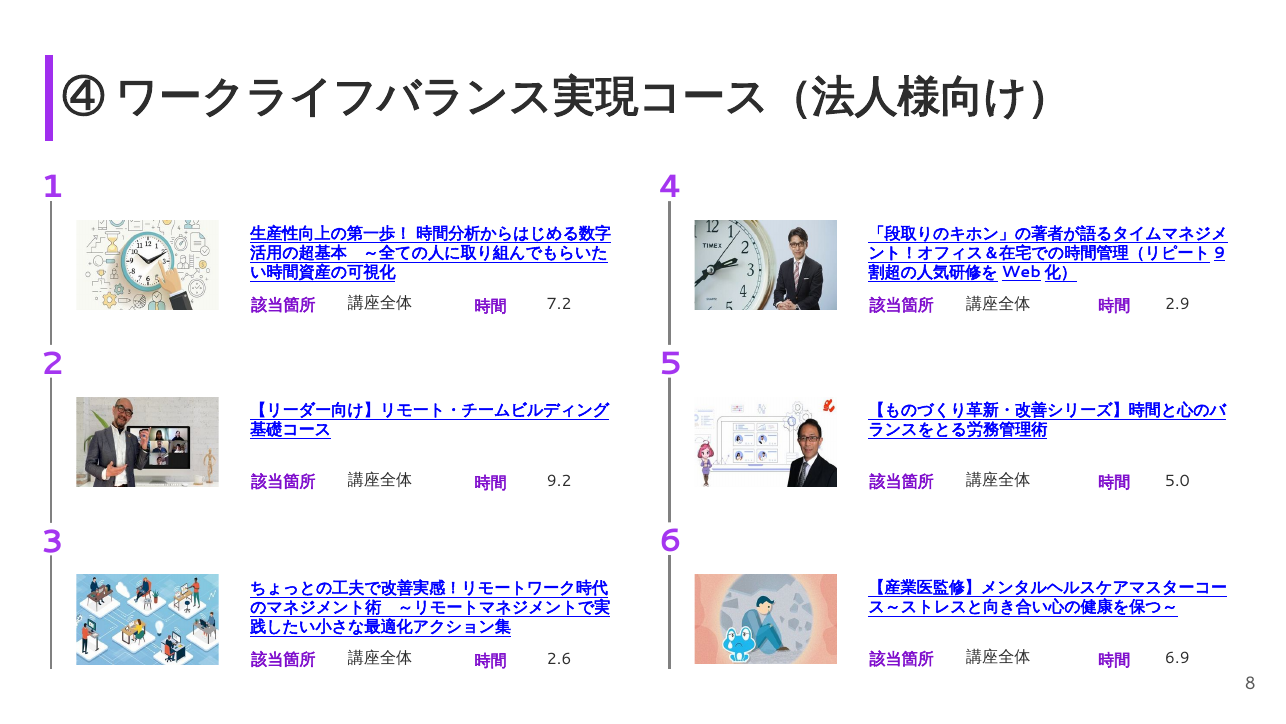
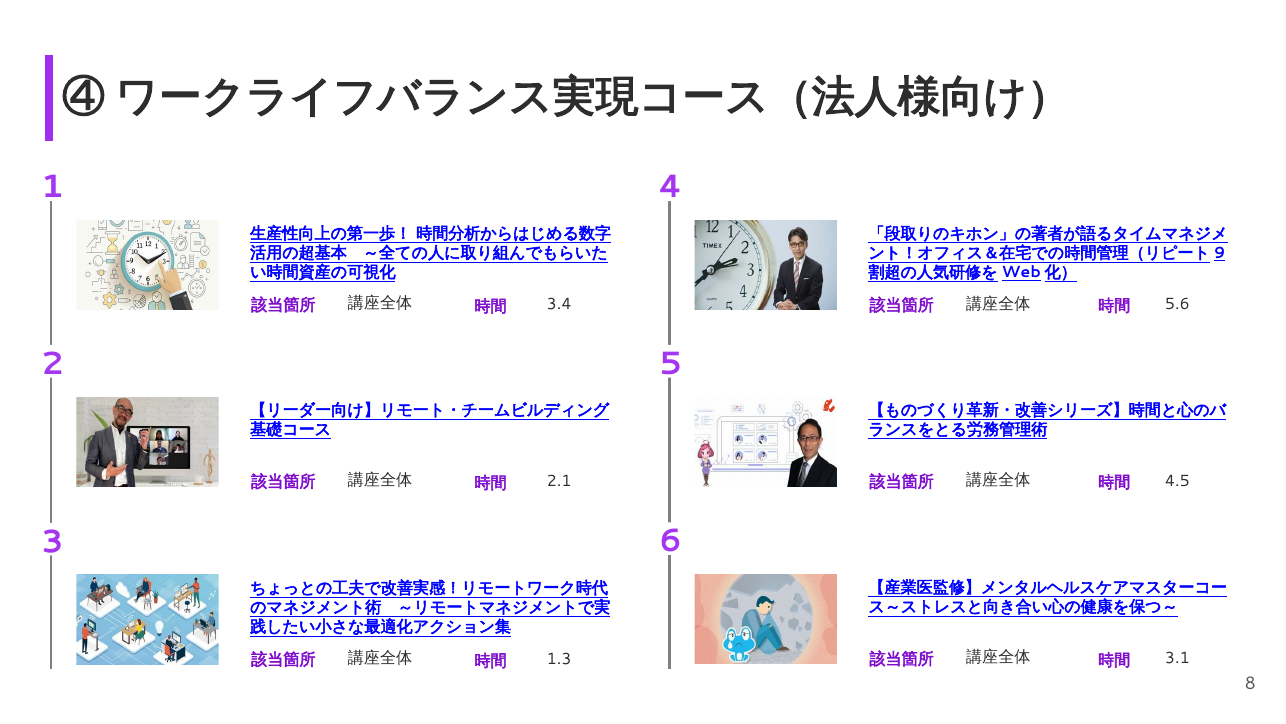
7.2: 7.2 -> 3.4 (559, 304)
2.9: 2.9 -> 5.6 (1177, 304)
9.2: 9.2 -> 2.1 (559, 480)
5.0: 5.0 -> 4.5 (1177, 480)
6.9: 6.9 -> 3.1 (1177, 658)
2.6: 2.6 -> 1.3 (559, 658)
